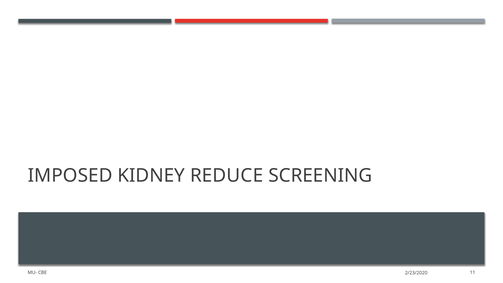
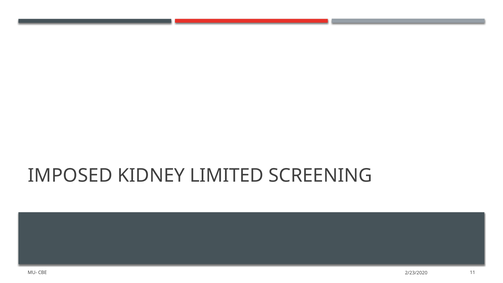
REDUCE: REDUCE -> LIMITED (227, 175)
